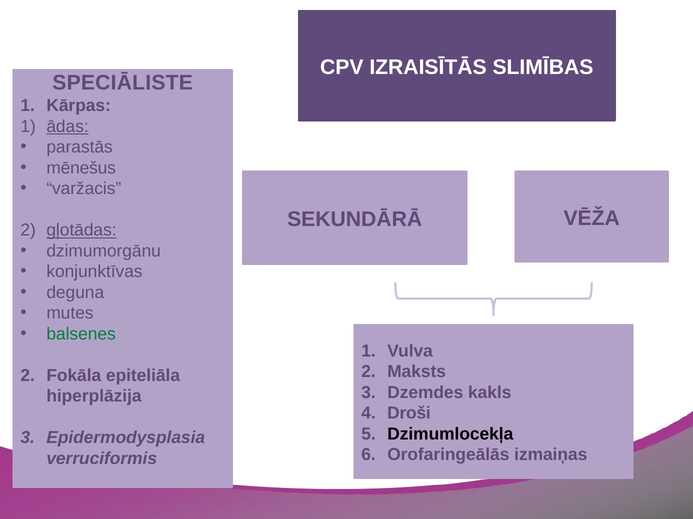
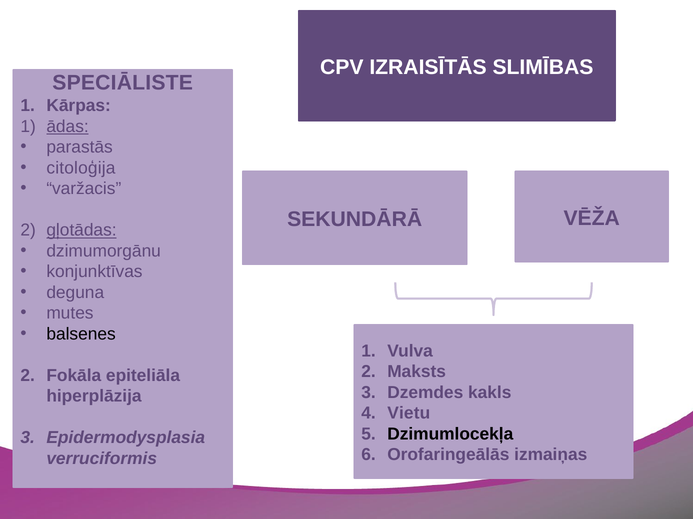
mēnešus: mēnešus -> citoloģija (81, 168)
balsenes colour: green -> black (81, 334)
Droši: Droši -> Vietu (409, 414)
